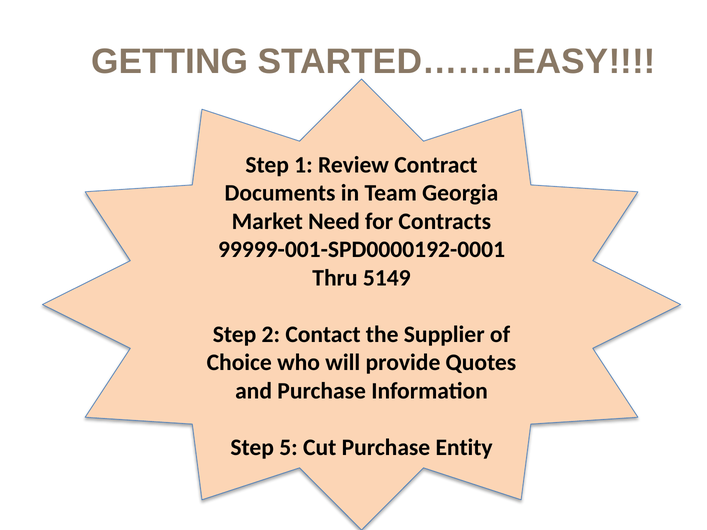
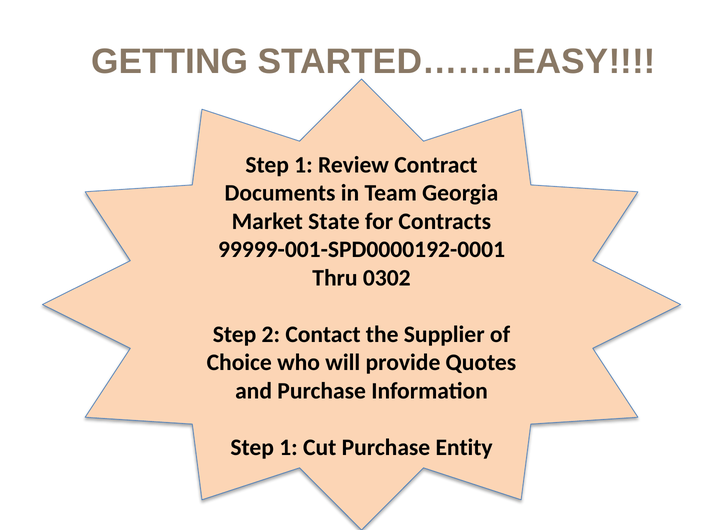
Need: Need -> State (334, 221)
5149: 5149 -> 0302 (387, 278)
5: 5 -> 1 (288, 448)
